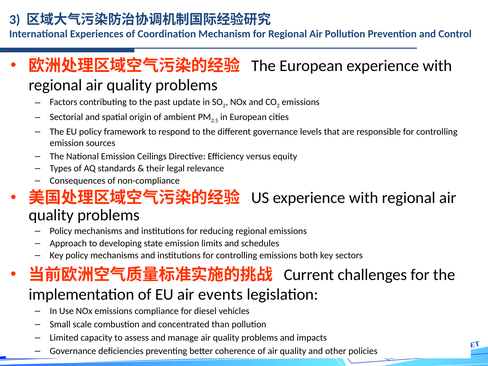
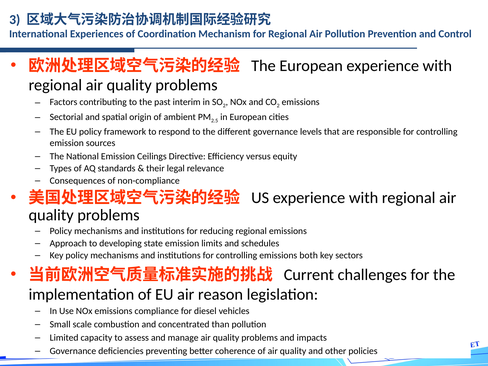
update: update -> interim (187, 102)
events: events -> reason (220, 294)
